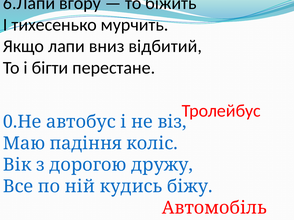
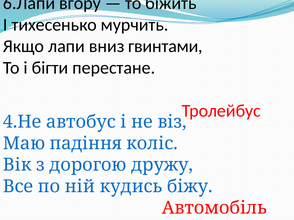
відбитий: відбитий -> гвинтами (165, 46)
0.Не: 0.Не -> 4.Не (22, 122)
